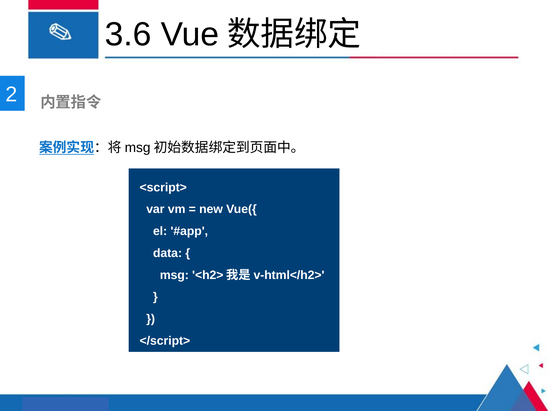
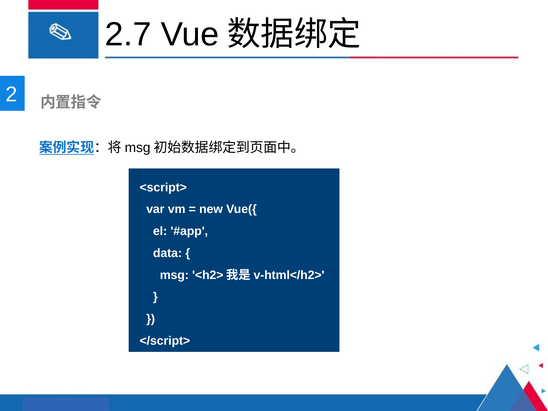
3.6: 3.6 -> 2.7 (128, 34)
